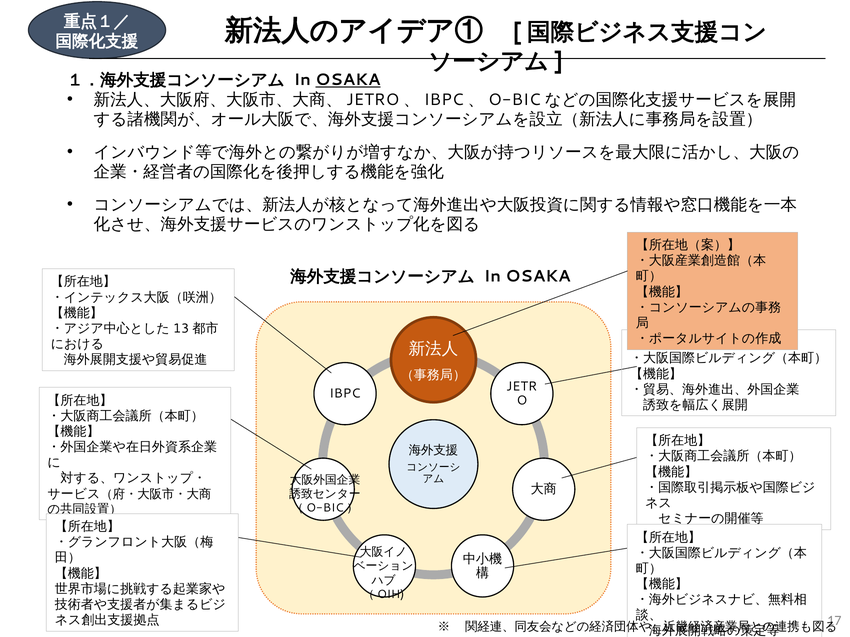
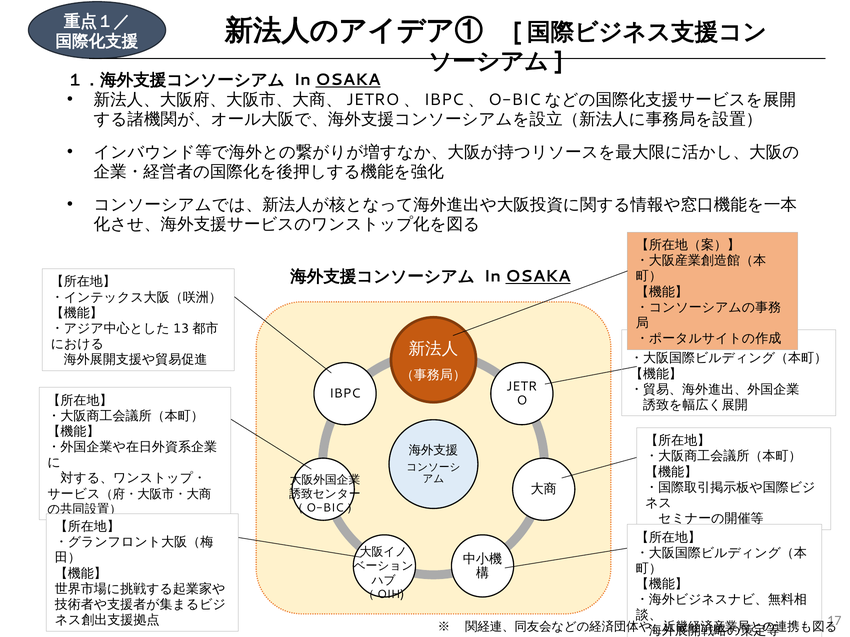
OSAKA underline: none -> present (538, 277)
